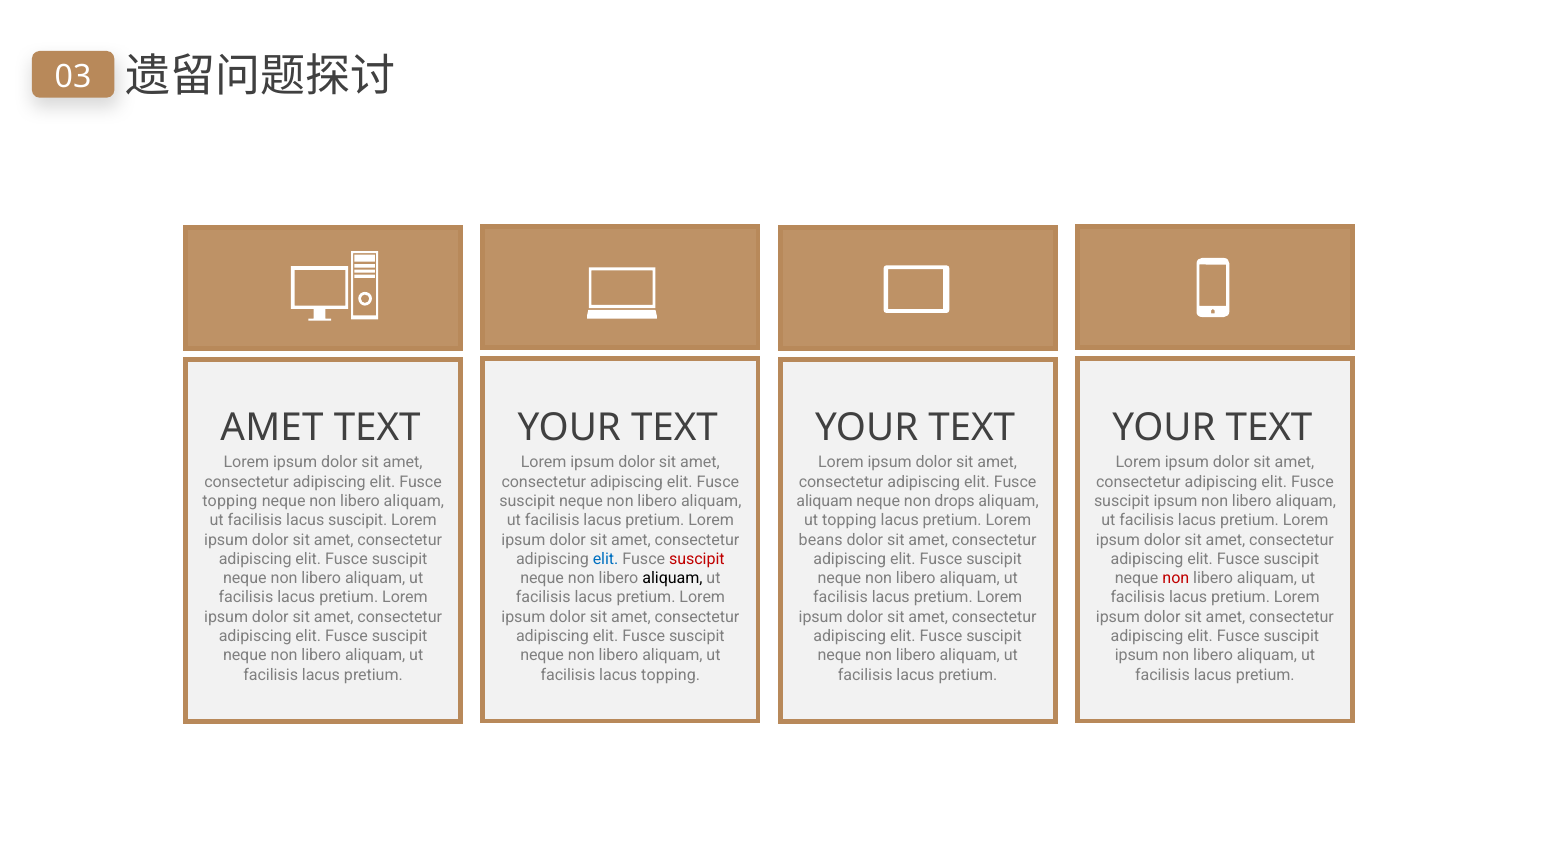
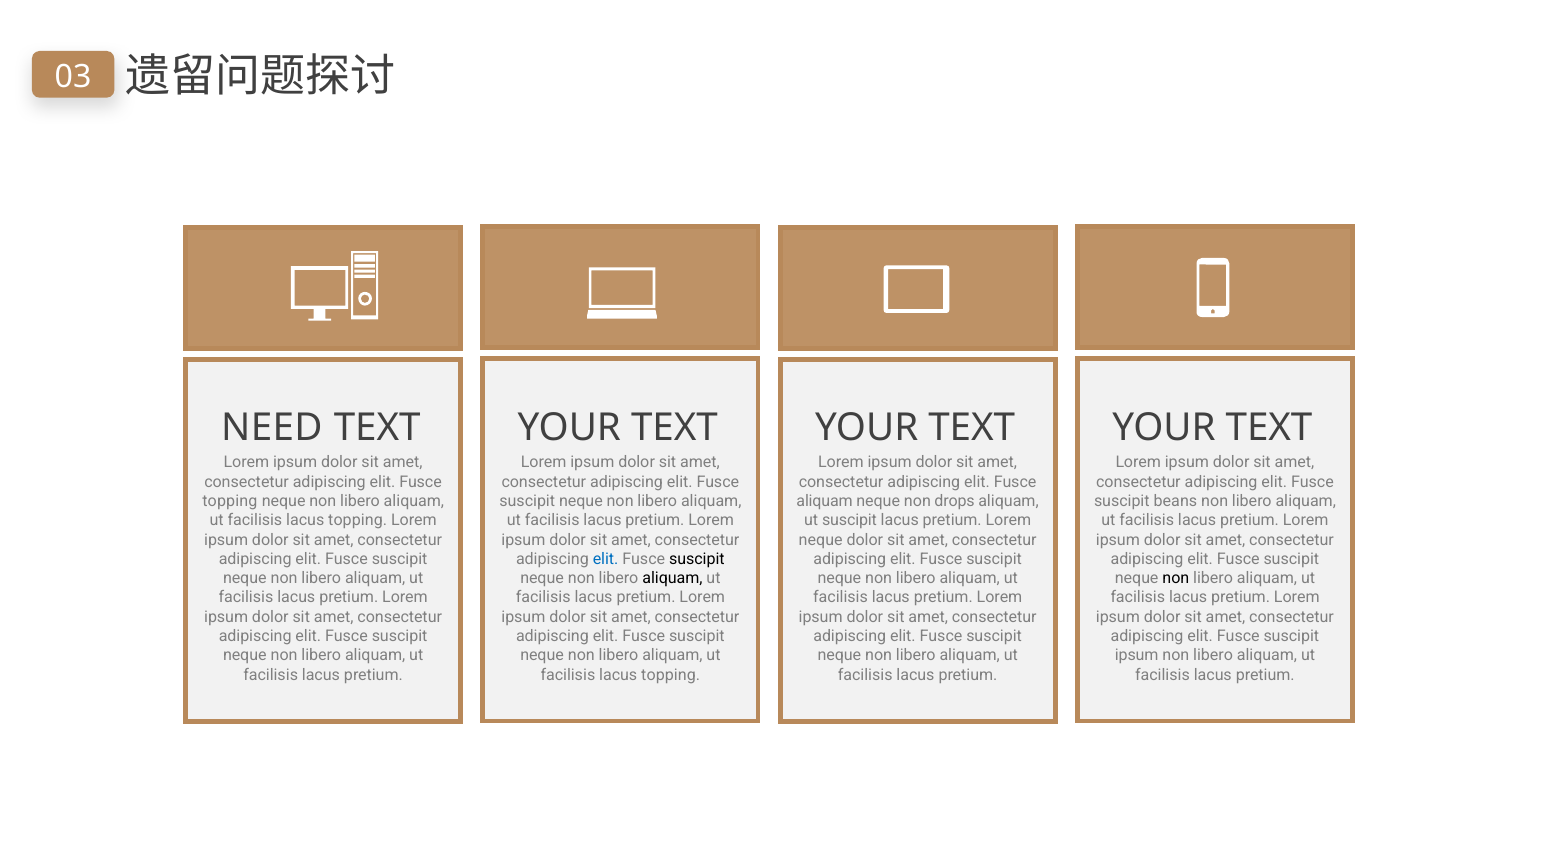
AMET: AMET -> NEED (272, 428)
ipsum: ipsum -> beans (1175, 501)
suscipit: suscipit -> topping (358, 521)
ut topping: topping -> suscipit (850, 521)
beans: beans -> neque (821, 540)
suscipit colour: red -> black (697, 559)
non colour: red -> black (1176, 579)
